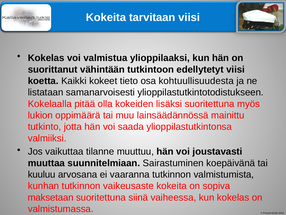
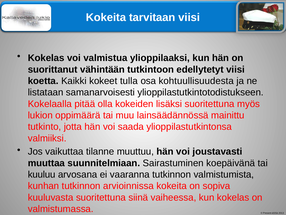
tieto: tieto -> tulla (129, 81)
vaikeusaste: vaikeusaste -> arvioinnissa (128, 186)
maksetaan: maksetaan -> kuuluvasta (51, 197)
